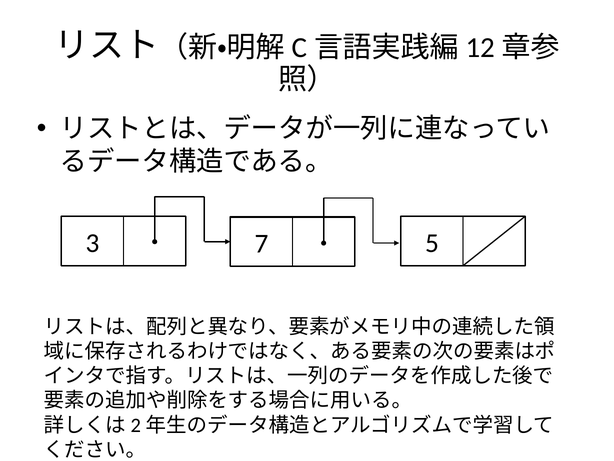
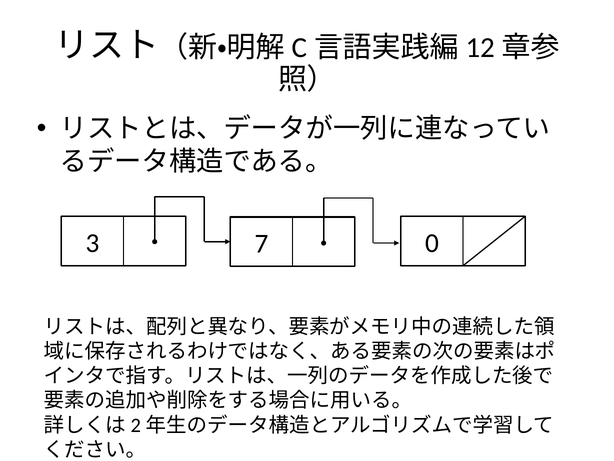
5: 5 -> 0 (432, 243)
